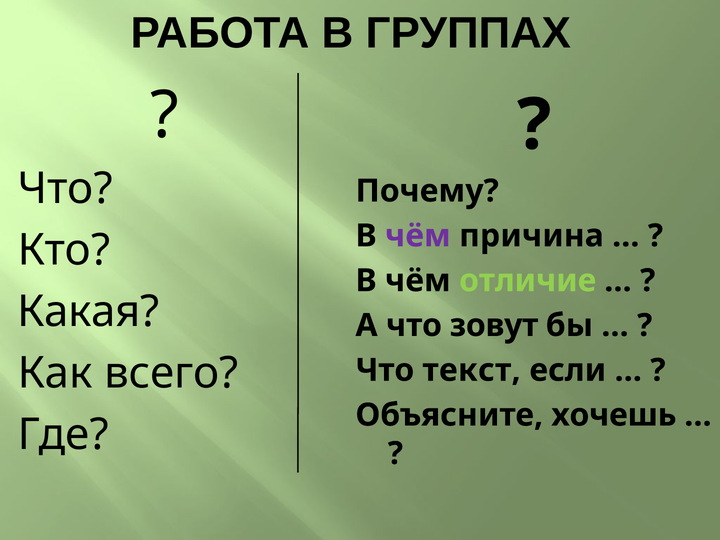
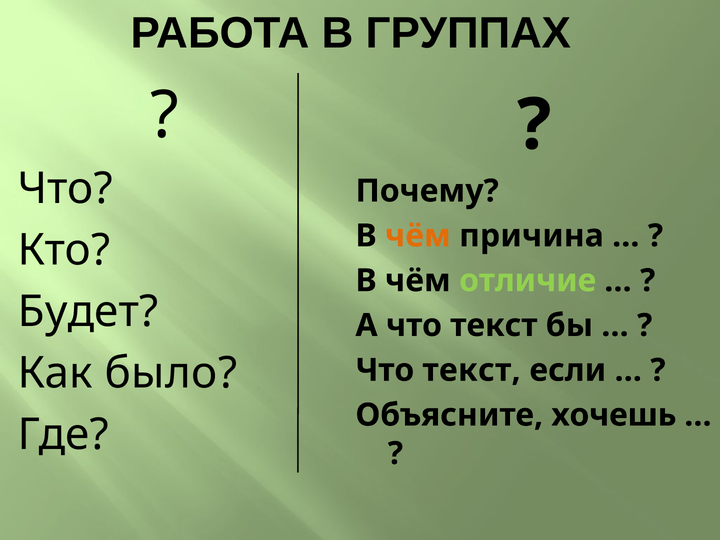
чём colour: purple -> orange (418, 236)
Какая: Какая -> Будет (88, 312)
А что зовут: зовут -> текст (494, 325)
всего: всего -> было (171, 373)
